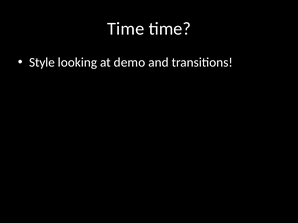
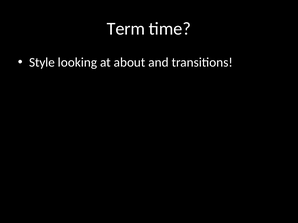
Time: Time -> Term (126, 29)
demo: demo -> about (130, 63)
